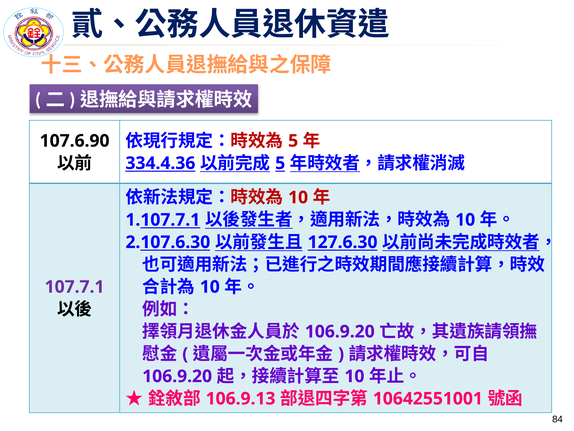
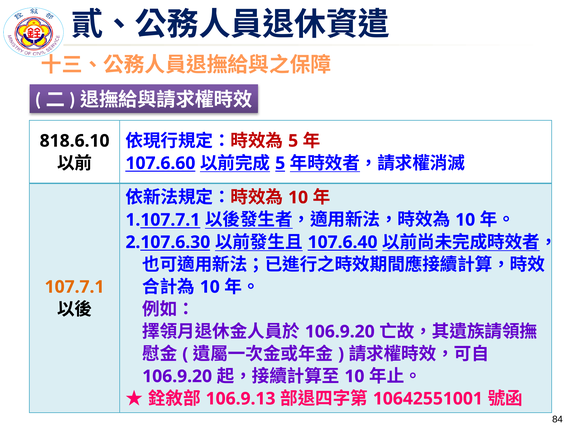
107.6.90: 107.6.90 -> 818.6.10 (75, 141)
334.4.36: 334.4.36 -> 107.6.60 (160, 163)
127.6.30: 127.6.30 -> 107.6.40 (343, 242)
107.7.1 colour: purple -> orange (75, 287)
